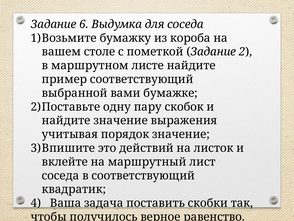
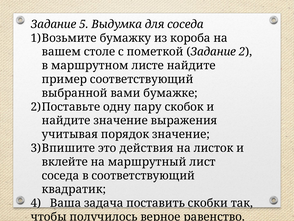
6: 6 -> 5 (84, 24)
действий: действий -> действия (146, 148)
